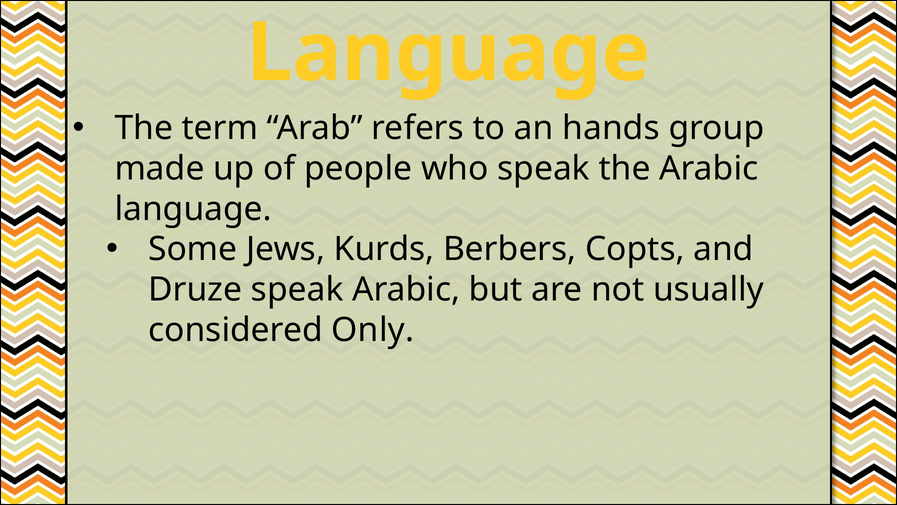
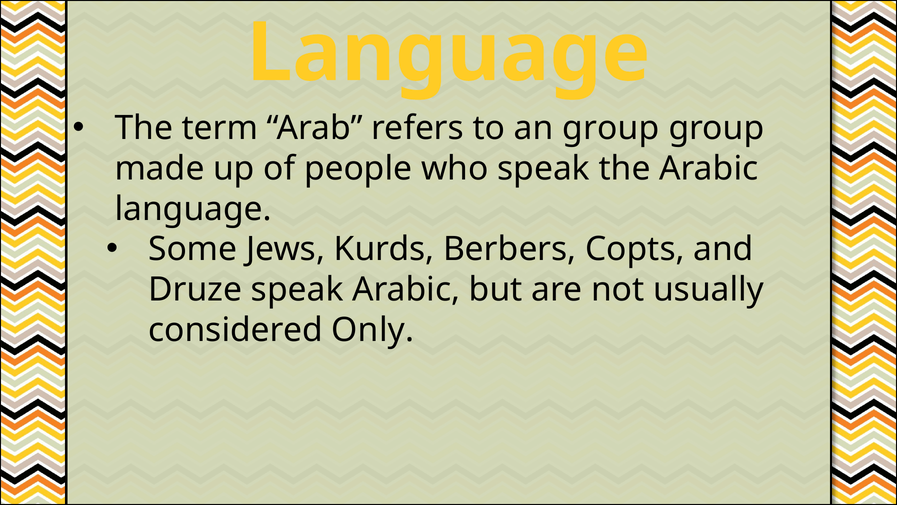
an hands: hands -> group (611, 128)
